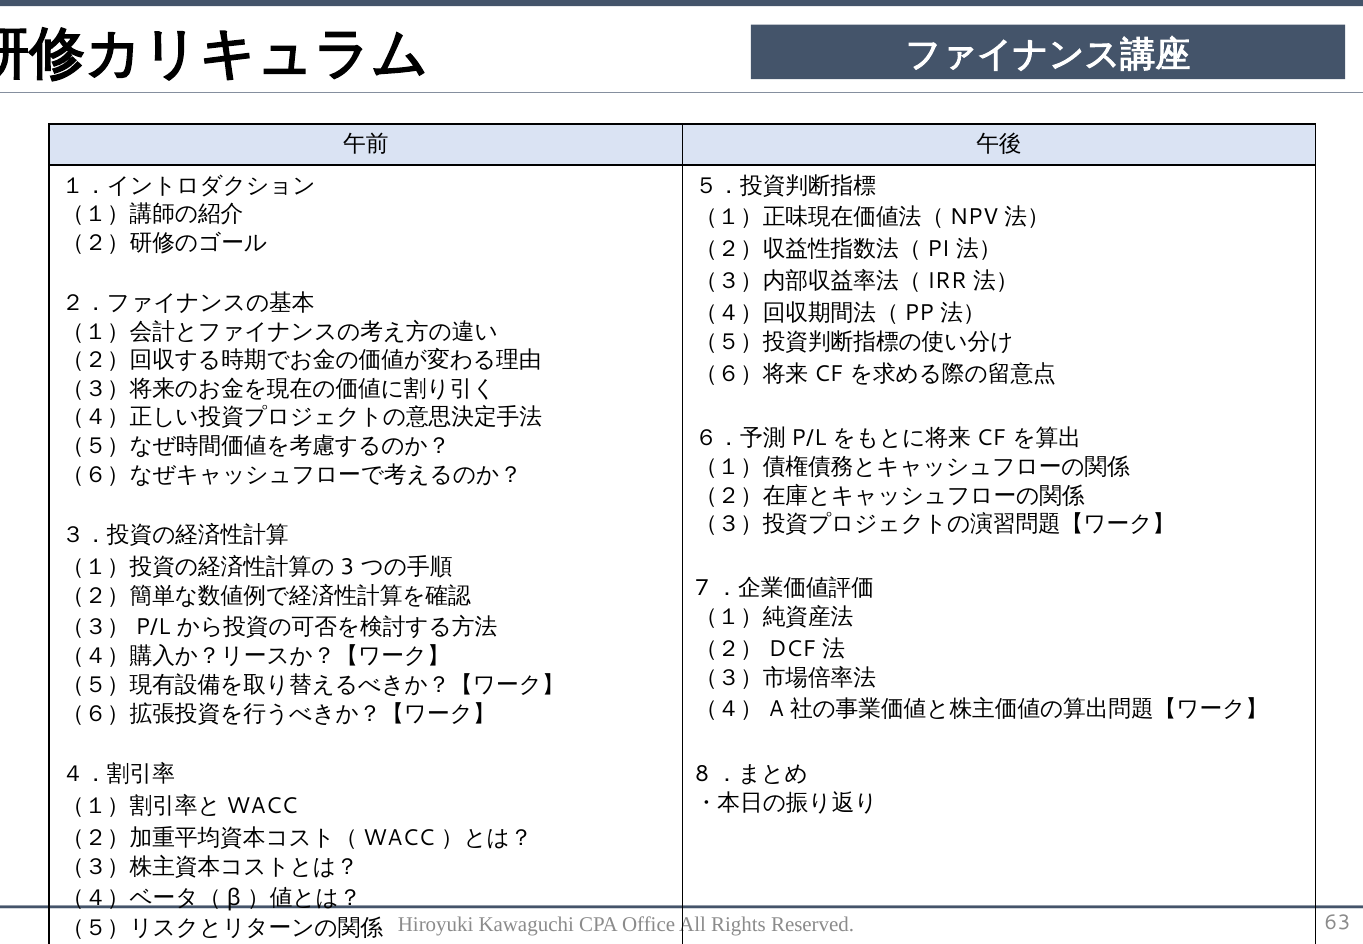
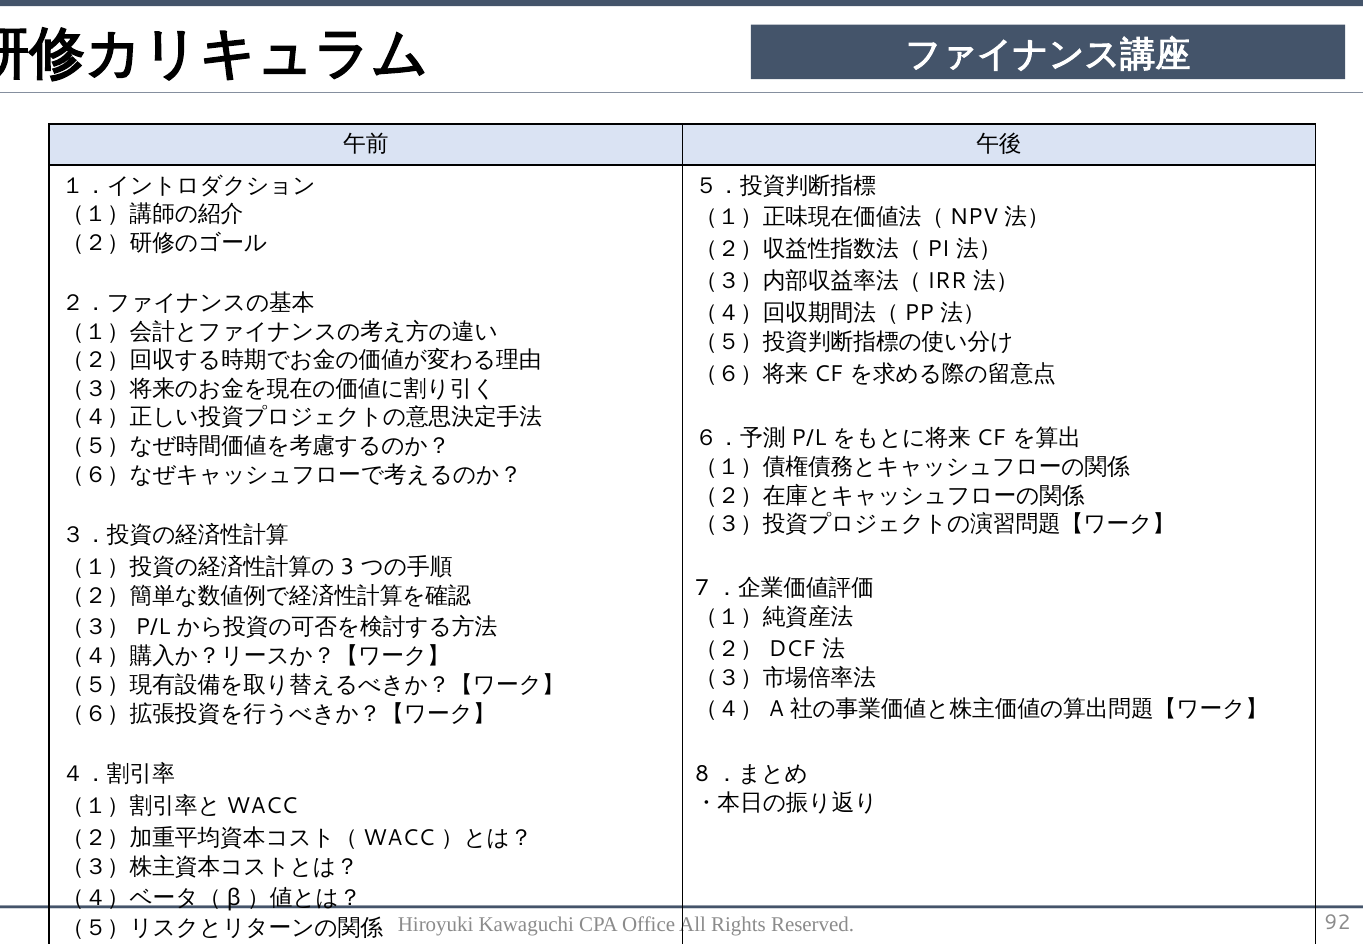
63: 63 -> 92 (1337, 922)
